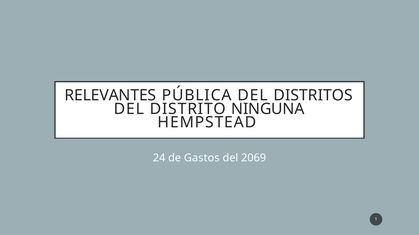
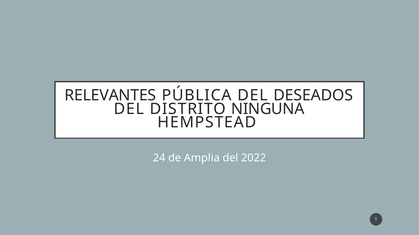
DISTRITOS: DISTRITOS -> DESEADOS (313, 96)
Gastos: Gastos -> Amplia (202, 158)
2069: 2069 -> 2022 (254, 158)
